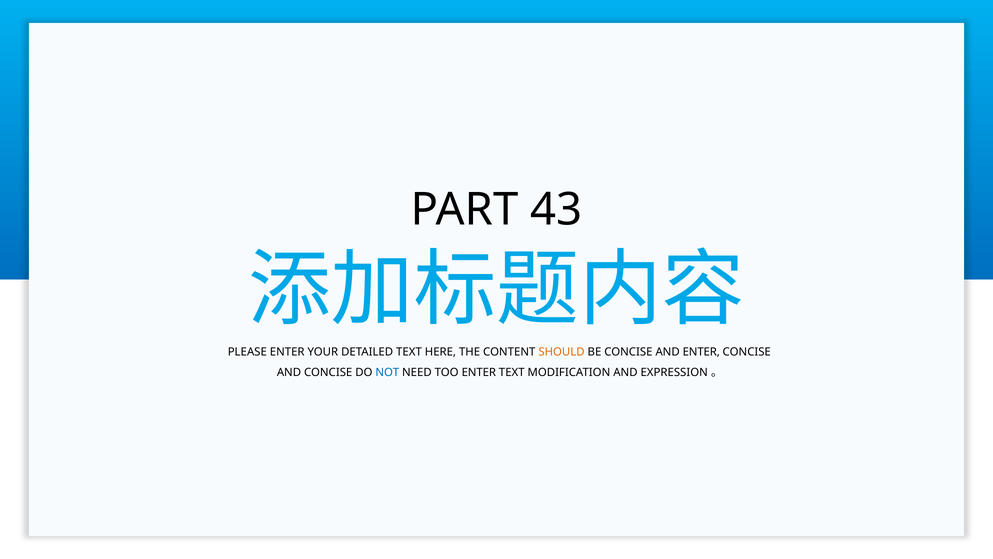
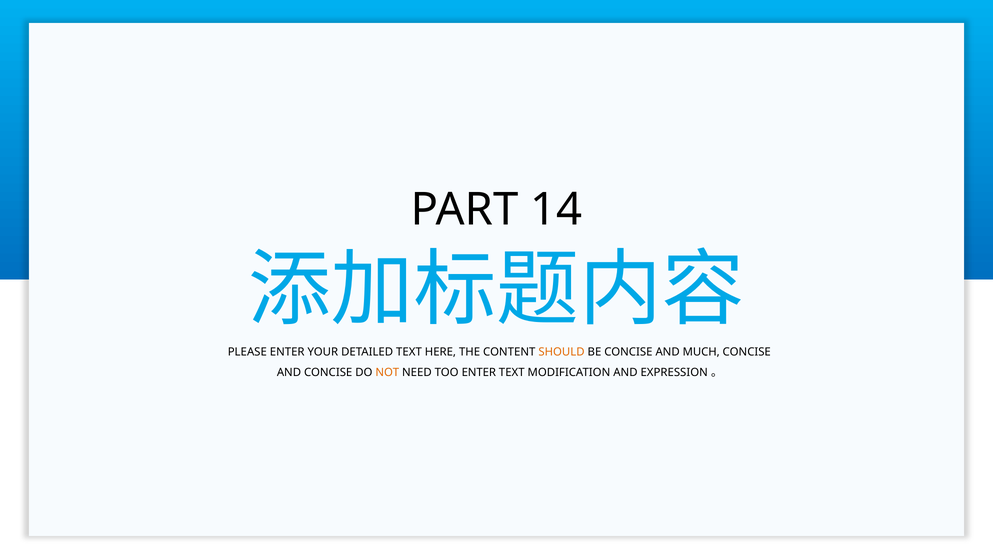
43: 43 -> 14 (556, 209)
AND ENTER: ENTER -> MUCH (701, 351)
NOT colour: blue -> orange (387, 372)
